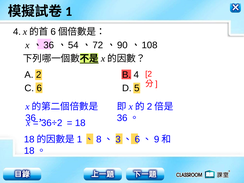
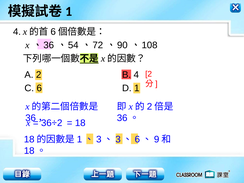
D 5: 5 -> 1 (137, 88)
8: 8 -> 3 (99, 139)
